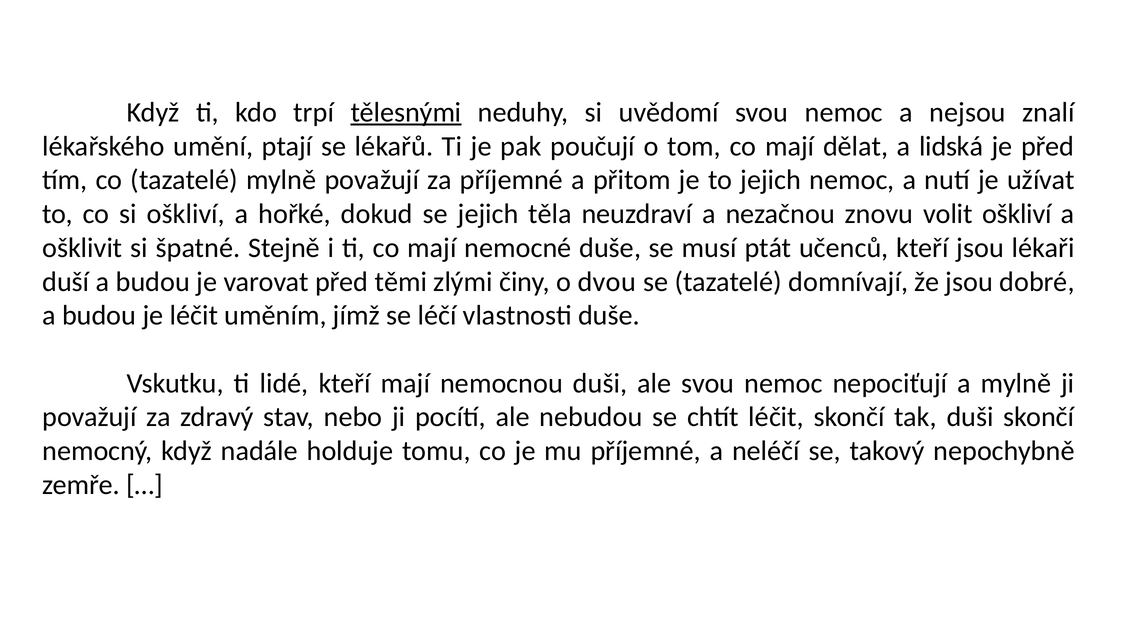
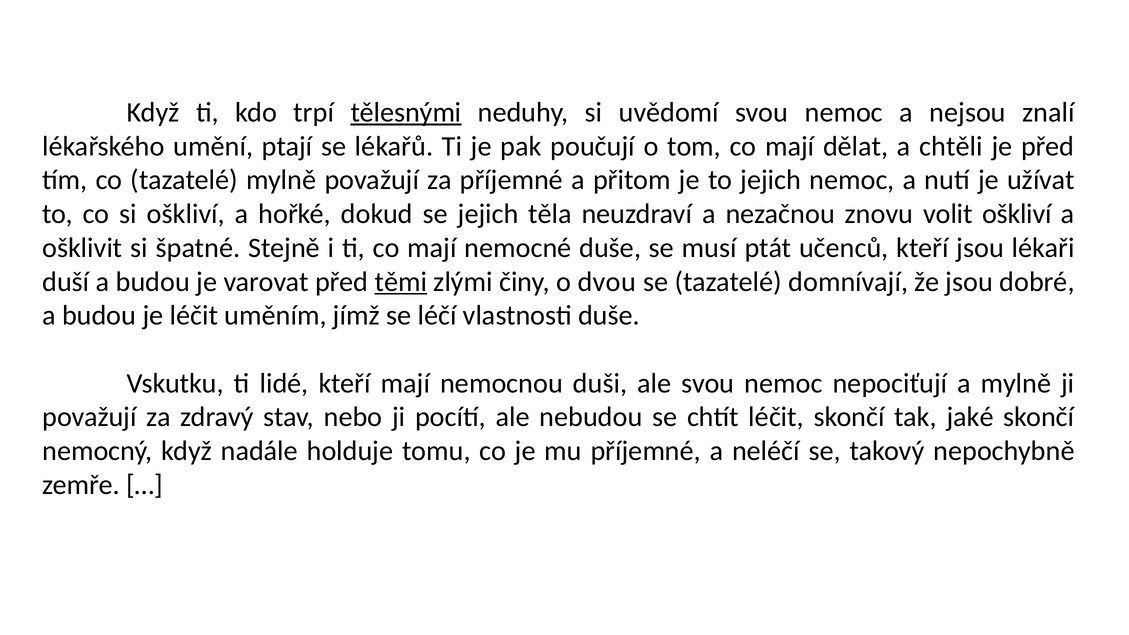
lidská: lidská -> chtěli (951, 146)
těmi underline: none -> present (401, 282)
tak duši: duši -> jaké (970, 417)
